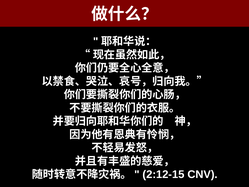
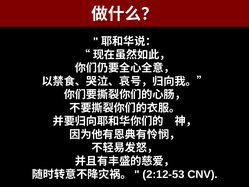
2:12-15: 2:12-15 -> 2:12-53 (163, 174)
